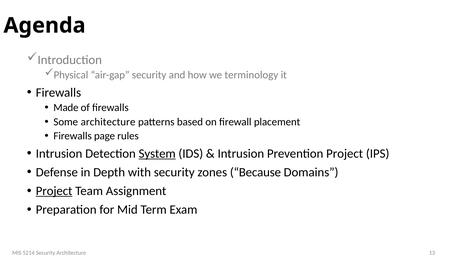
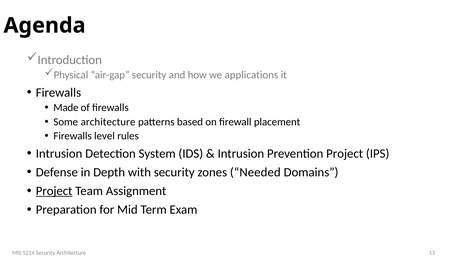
terminology: terminology -> applications (251, 75)
page: page -> level (104, 136)
System underline: present -> none (157, 154)
Because: Because -> Needed (255, 172)
